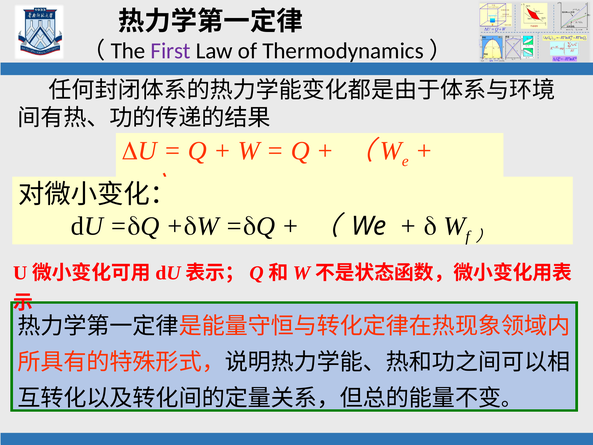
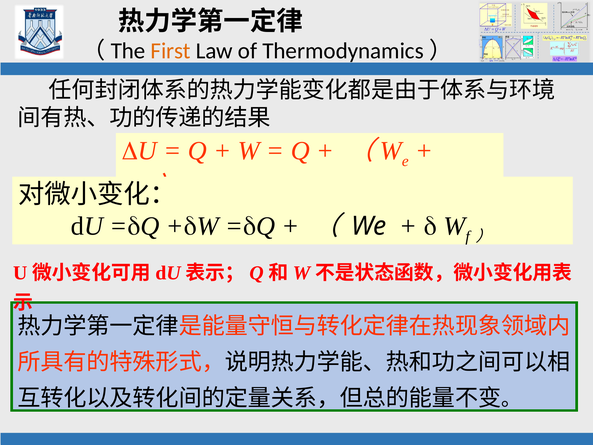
First colour: purple -> orange (171, 51)
